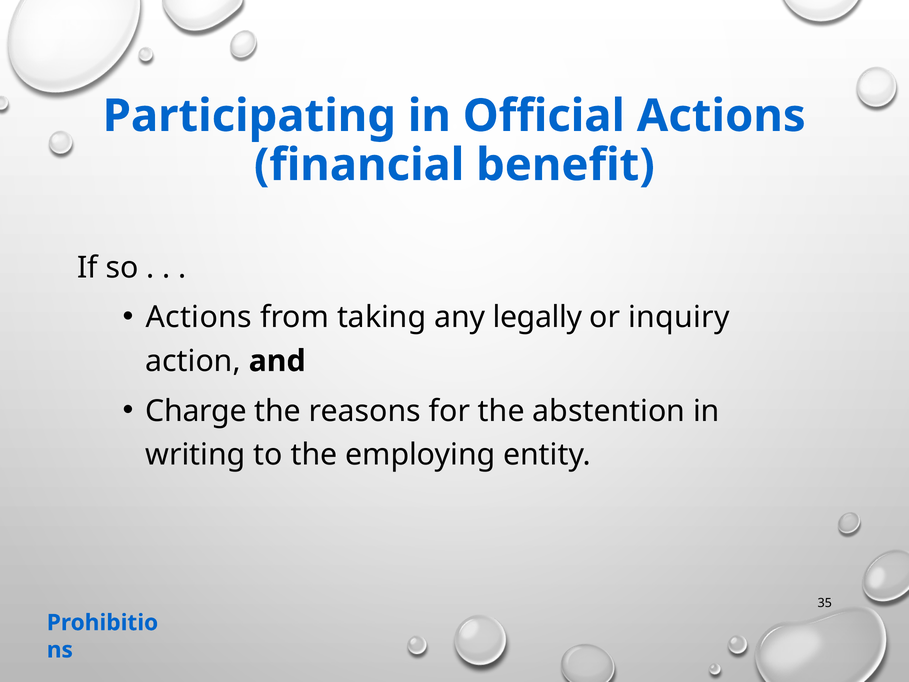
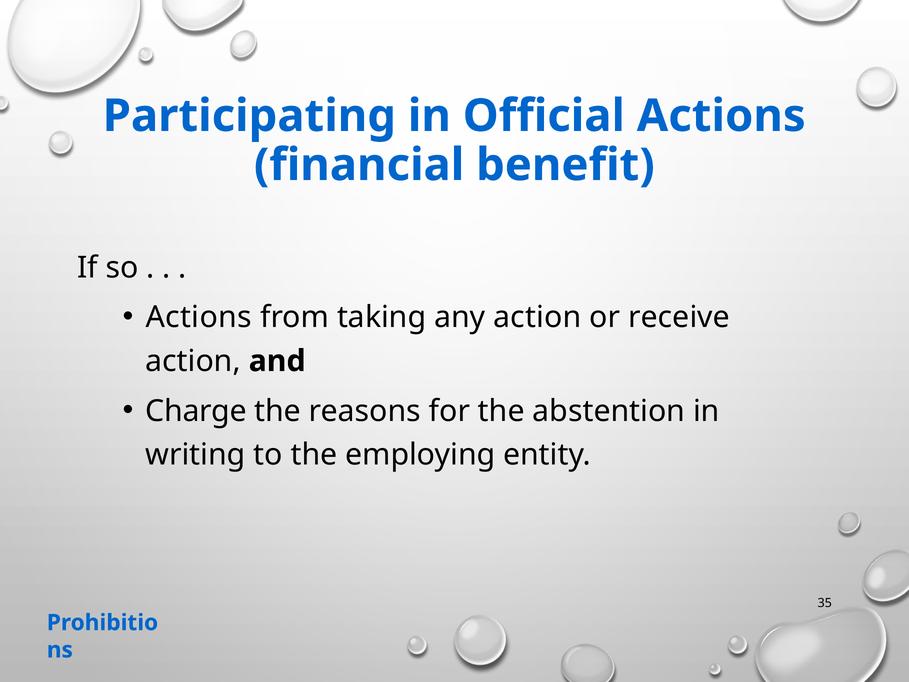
any legally: legally -> action (537, 317)
inquiry: inquiry -> receive (679, 317)
